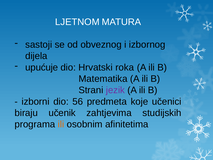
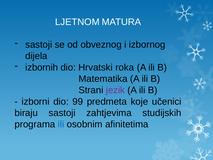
upućuje: upućuje -> izbornih (42, 67)
56: 56 -> 99 (78, 101)
biraju učenik: učenik -> sastoji (62, 113)
ili colour: orange -> blue (61, 124)
